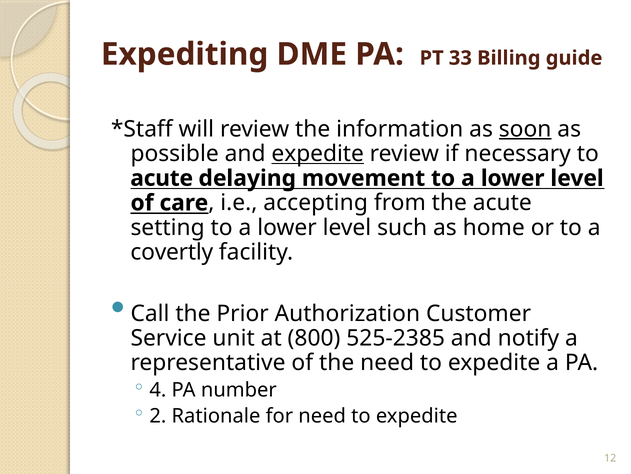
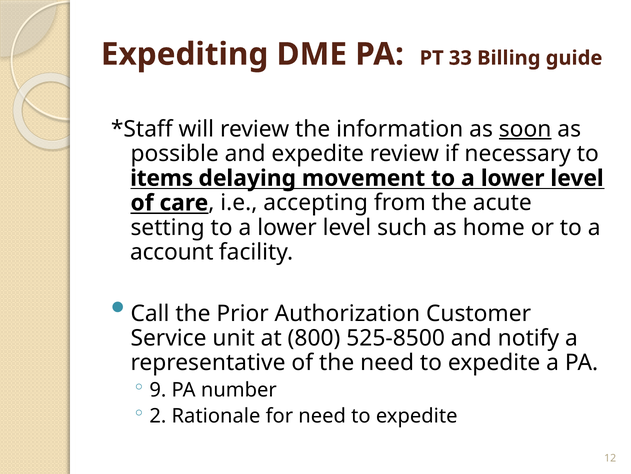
expedite underline: present -> none (318, 153)
acute: acute -> items (162, 178)
covertly: covertly -> account (172, 252)
525-2385: 525-2385 -> 525-8500 (396, 338)
4: 4 -> 9 (158, 389)
